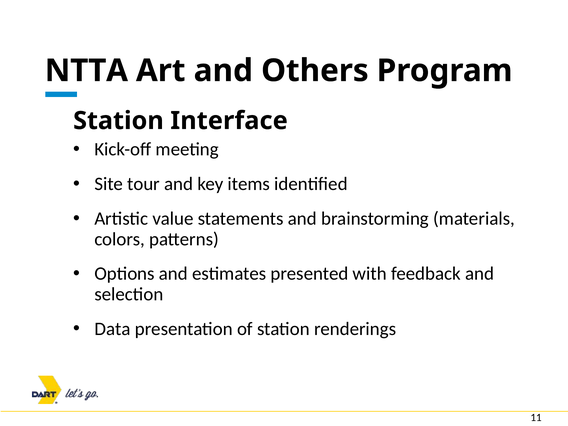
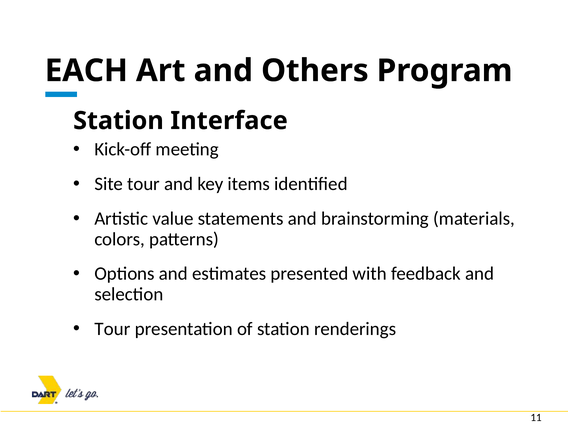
NTTA: NTTA -> EACH (86, 71)
Data: Data -> Tour (112, 329)
